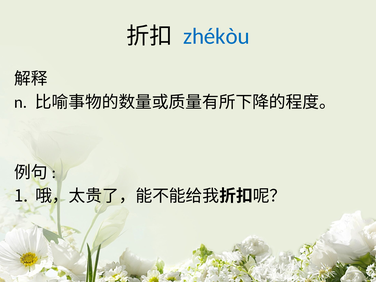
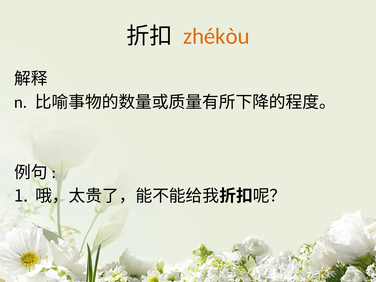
zhékòu colour: blue -> orange (216, 36)
